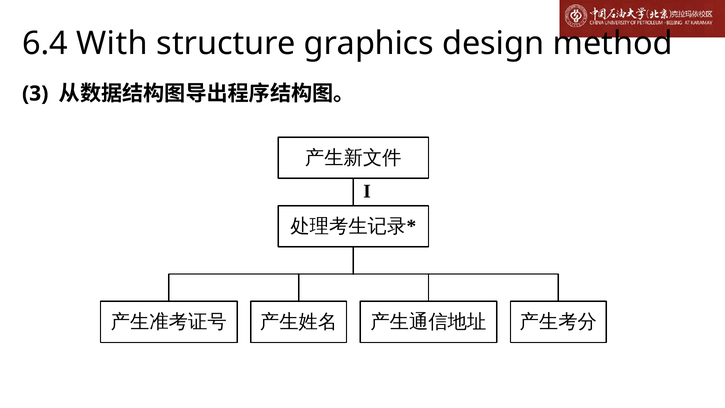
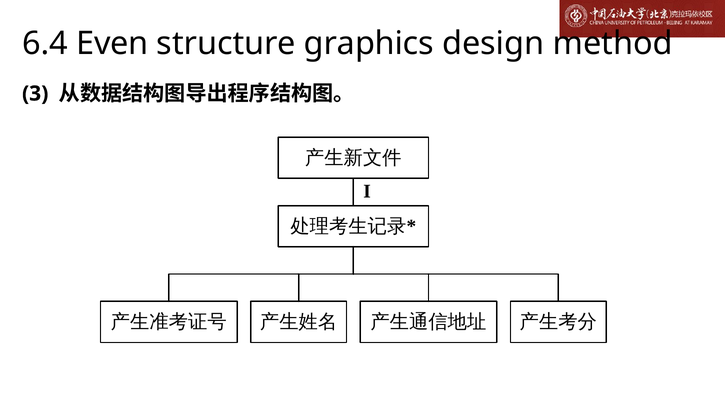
With: With -> Even (112, 44)
